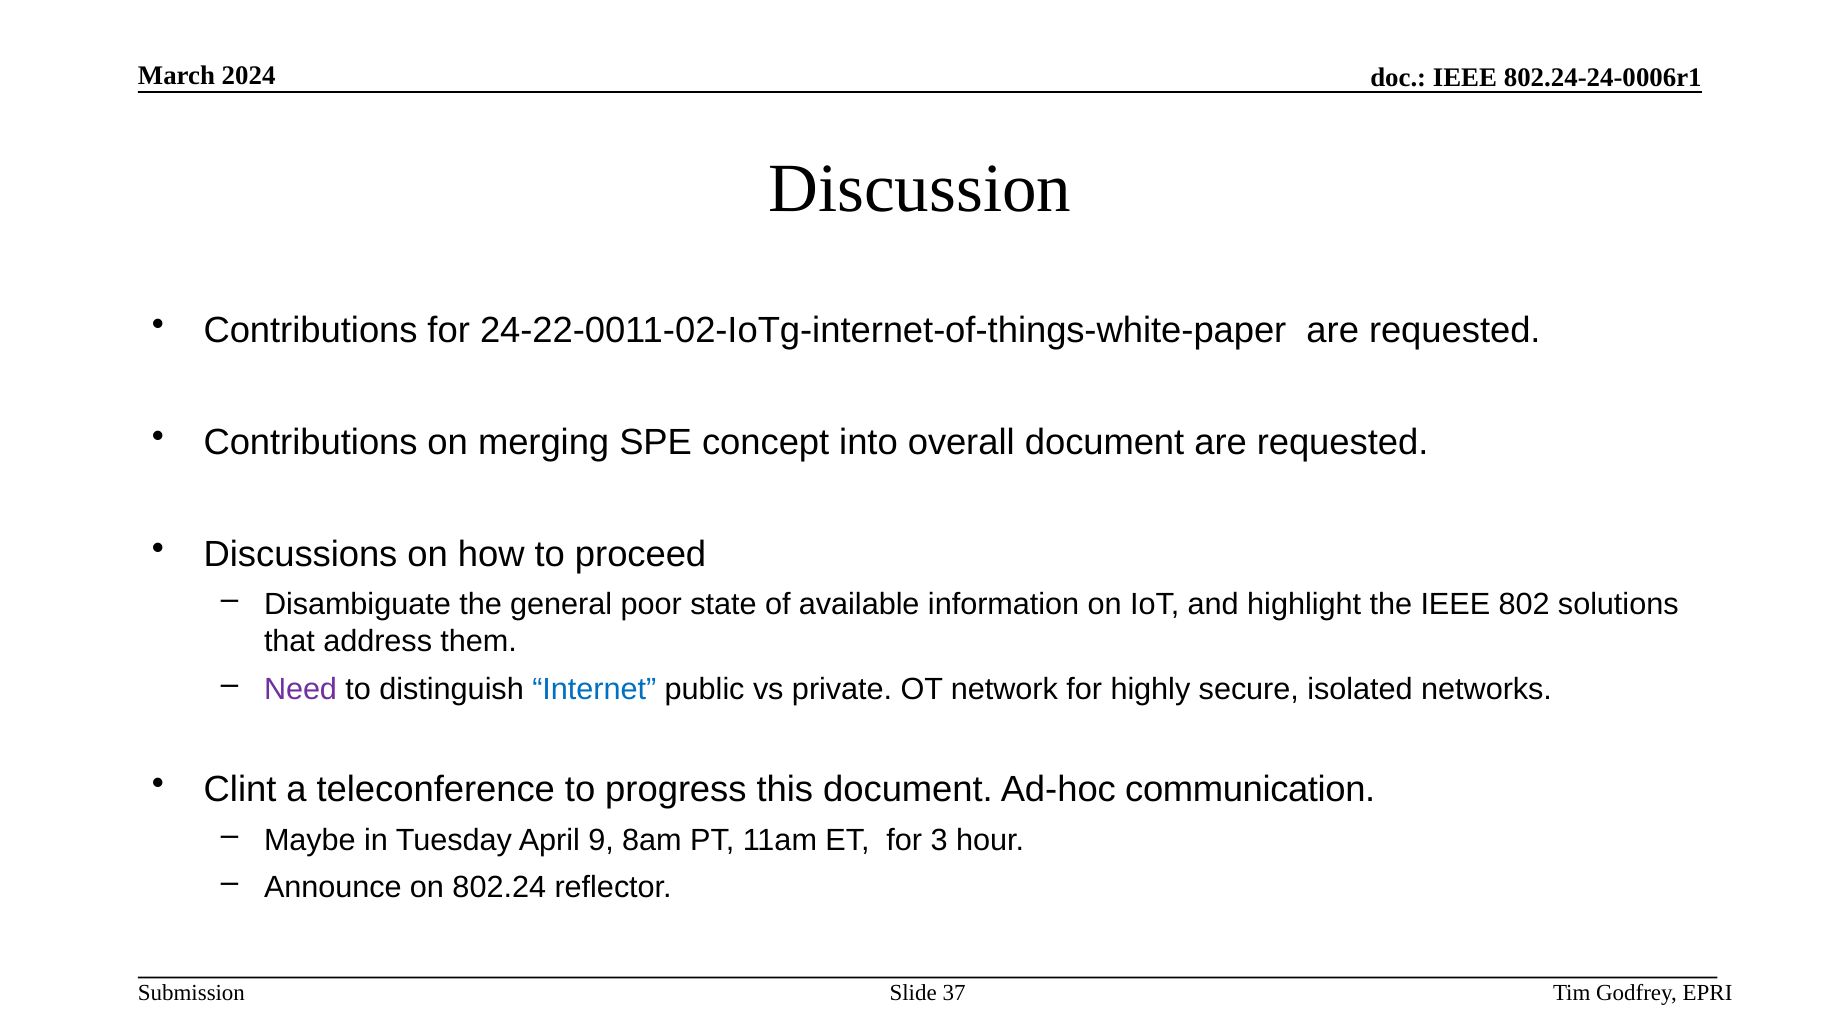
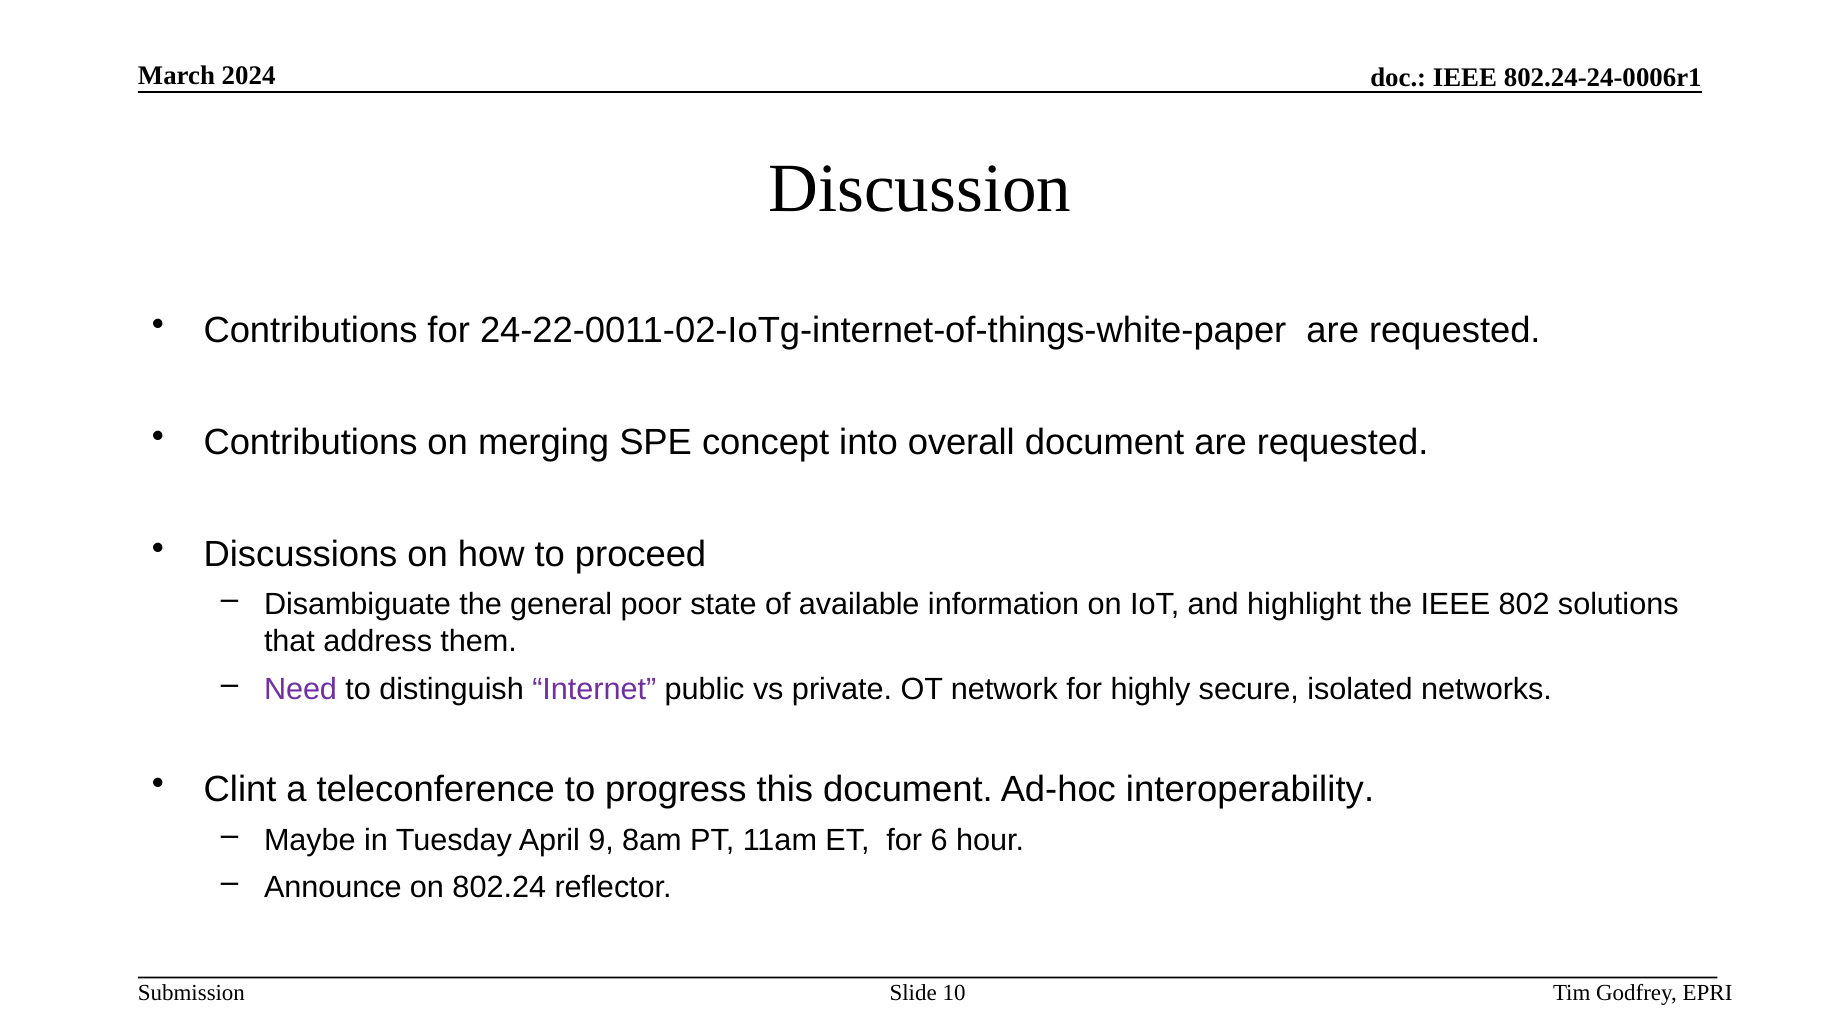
Internet colour: blue -> purple (594, 689)
communication: communication -> interoperability (1250, 790)
3: 3 -> 6 (939, 840)
37: 37 -> 10 (954, 993)
